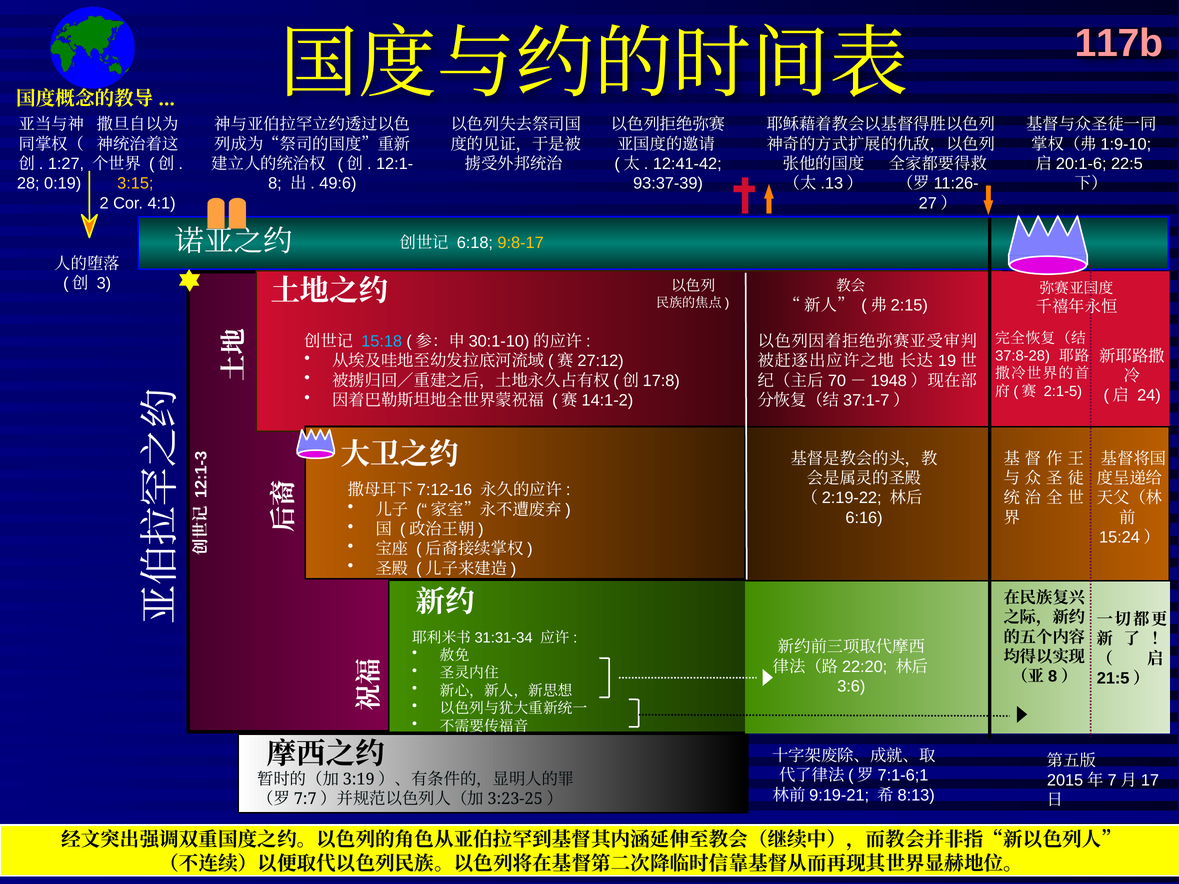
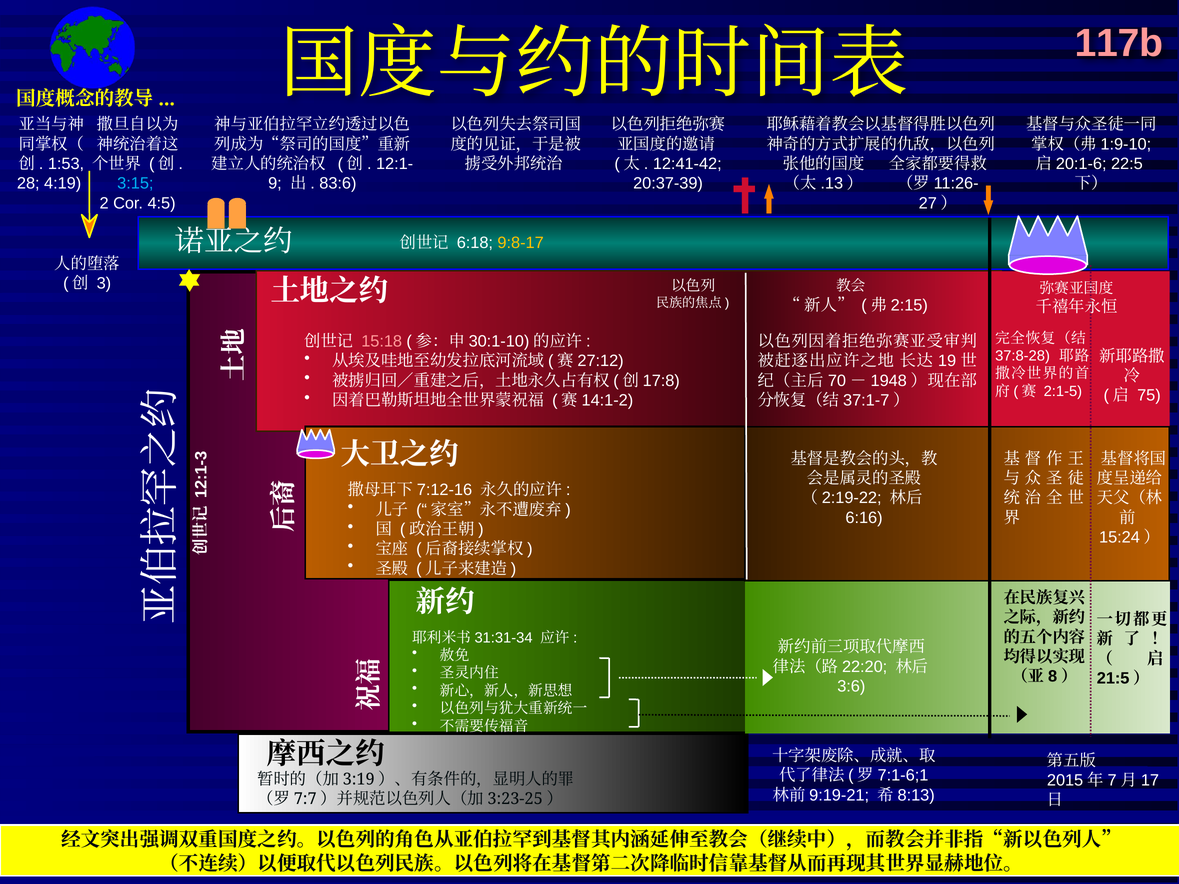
1:27: 1:27 -> 1:53 (66, 164)
0:19: 0:19 -> 4:19 (63, 184)
3:15 colour: yellow -> light blue (135, 184)
8: 8 -> 9 (275, 184)
49:6: 49:6 -> 83:6 (338, 184)
93:37-39: 93:37-39 -> 20:37-39 (668, 184)
4:1: 4:1 -> 4:5 (162, 203)
15:18 colour: light blue -> pink (382, 341)
24: 24 -> 75 (1149, 396)
